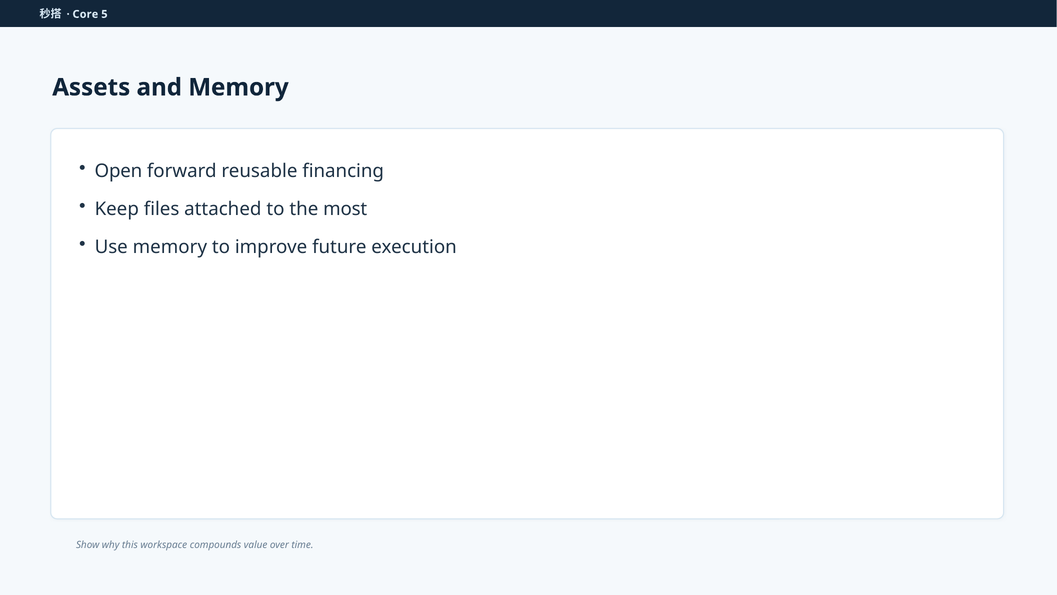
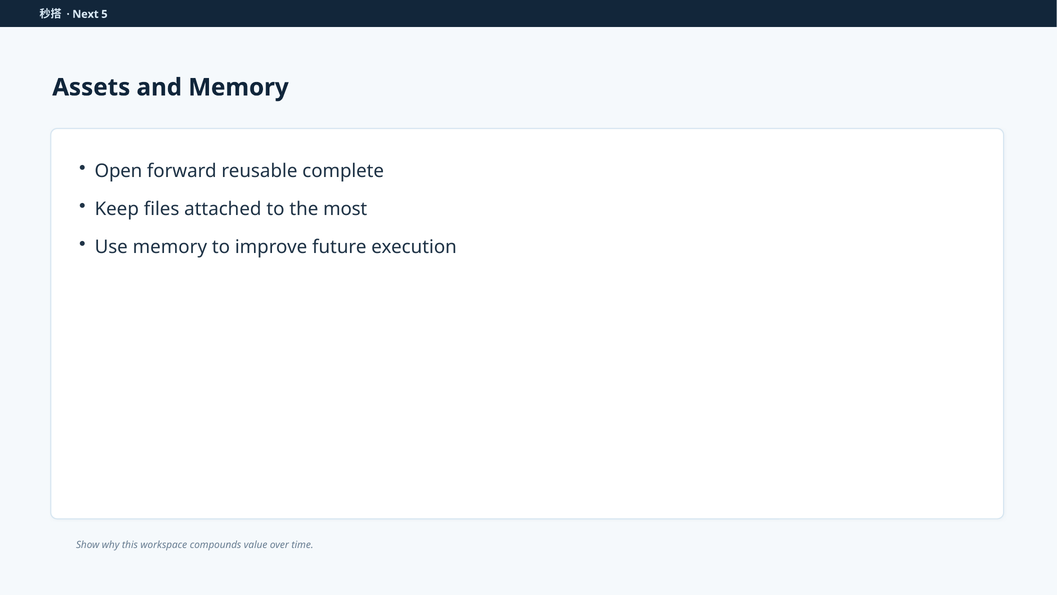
Core: Core -> Next (85, 14)
financing: financing -> complete (343, 171)
